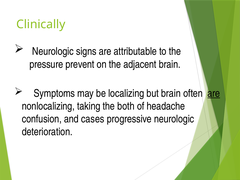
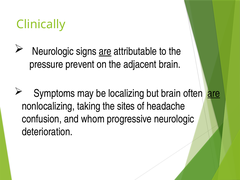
are underline: none -> present (105, 51)
both: both -> sites (126, 106)
cases: cases -> whom (93, 119)
